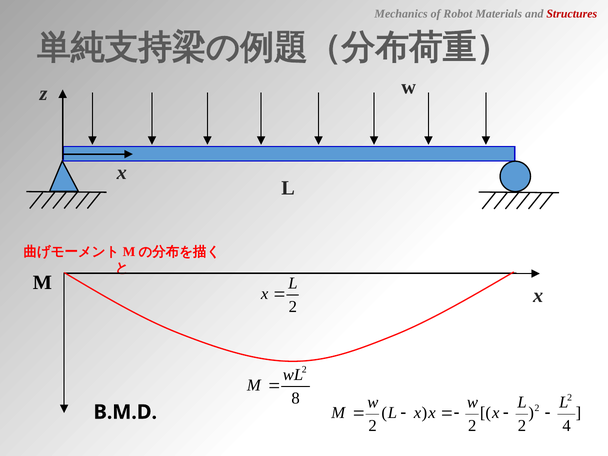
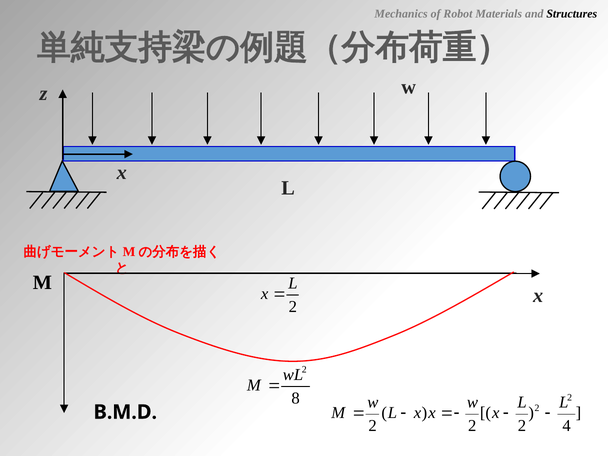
Structures colour: red -> black (572, 14)
